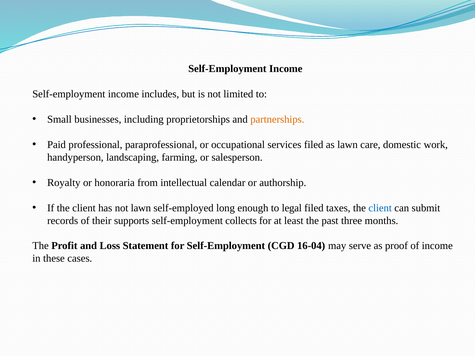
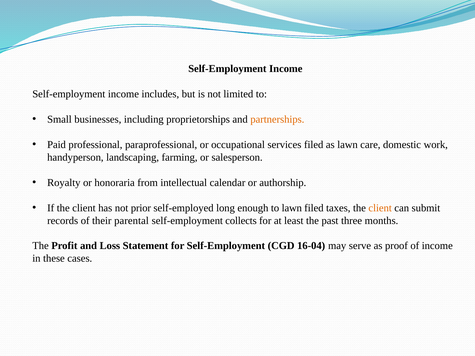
not lawn: lawn -> prior (141, 208)
to legal: legal -> lawn (292, 208)
client colour: blue -> orange (380, 208)
supports: supports -> parental (132, 221)
